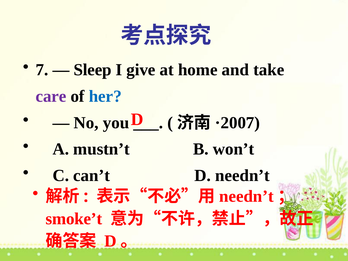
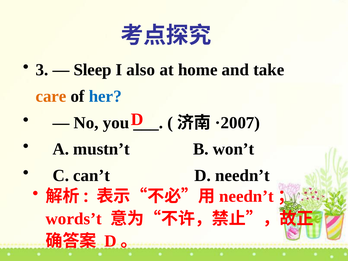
7: 7 -> 3 (42, 70)
give: give -> also (141, 70)
care colour: purple -> orange (51, 96)
smoke’t: smoke’t -> words’t (74, 219)
